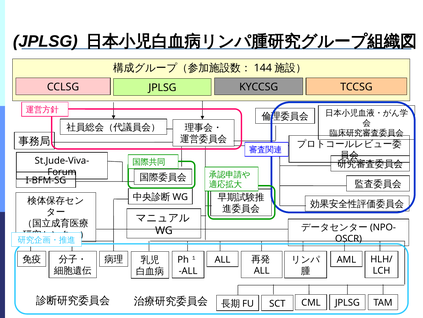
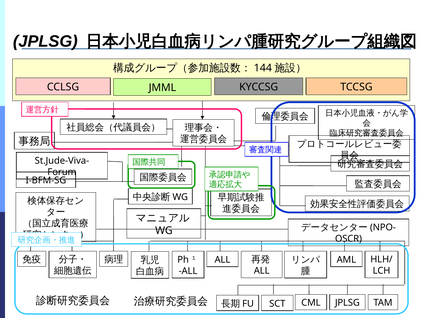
JPLSG: JPLSG -> JMML (162, 88)
